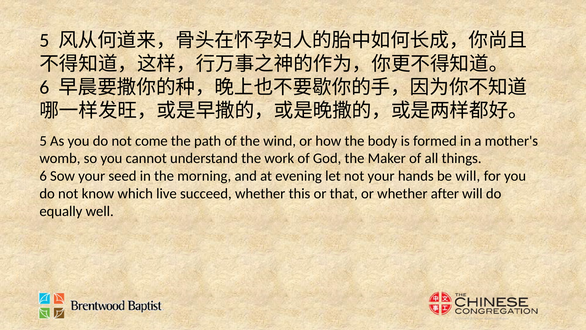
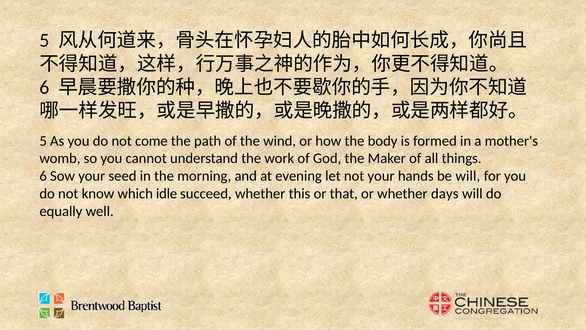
live: live -> idle (167, 193)
after: after -> days (445, 193)
